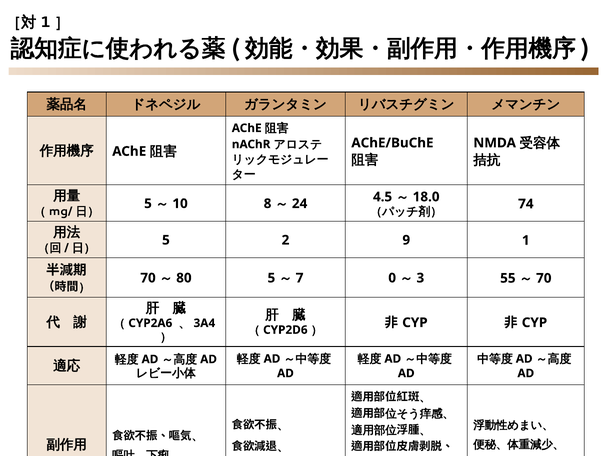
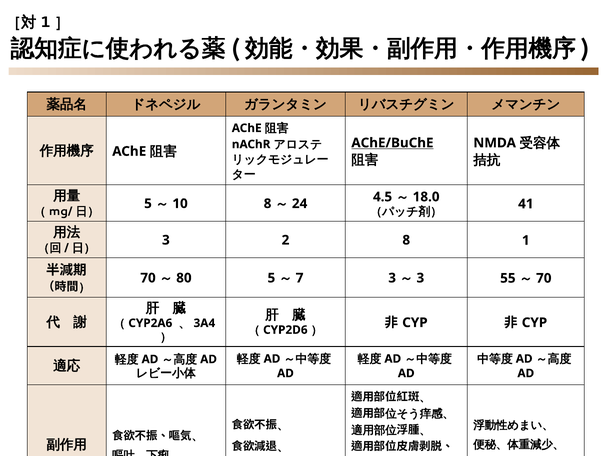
AChE/BuChE underline: none -> present (392, 143)
74: 74 -> 41 (526, 204)
5: 5 -> 3 (166, 240)
2 9: 9 -> 8 (406, 240)
0: 0 -> 3 (392, 278)
